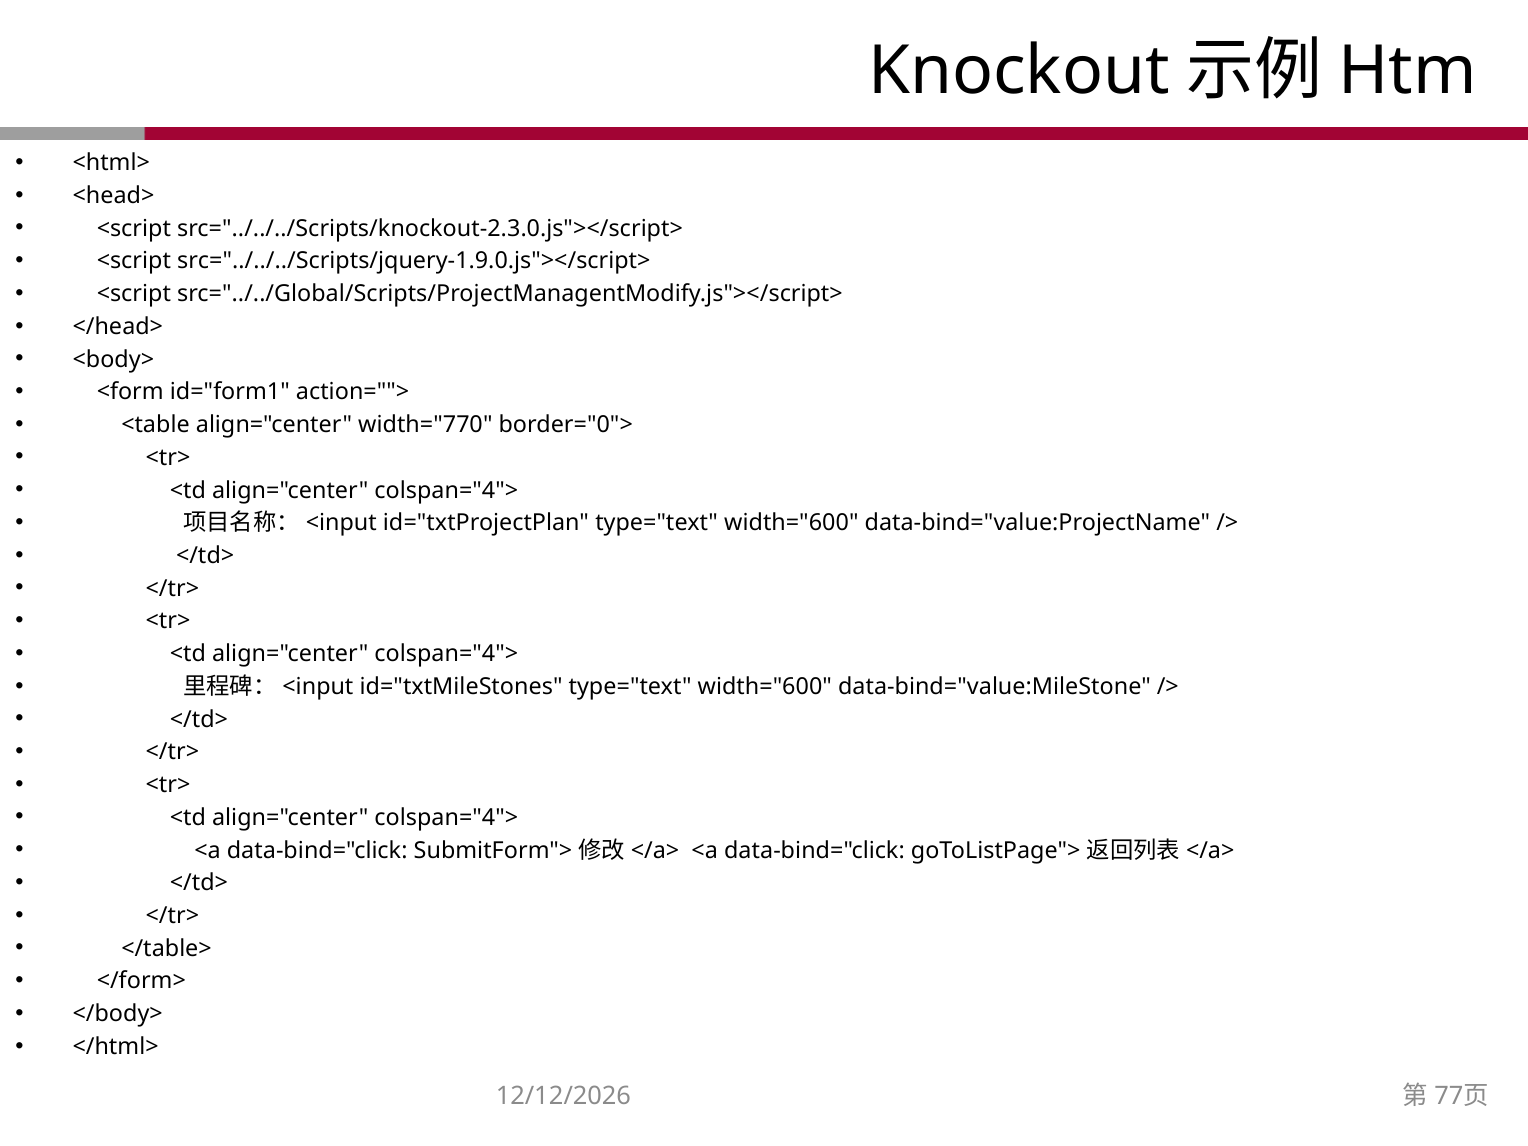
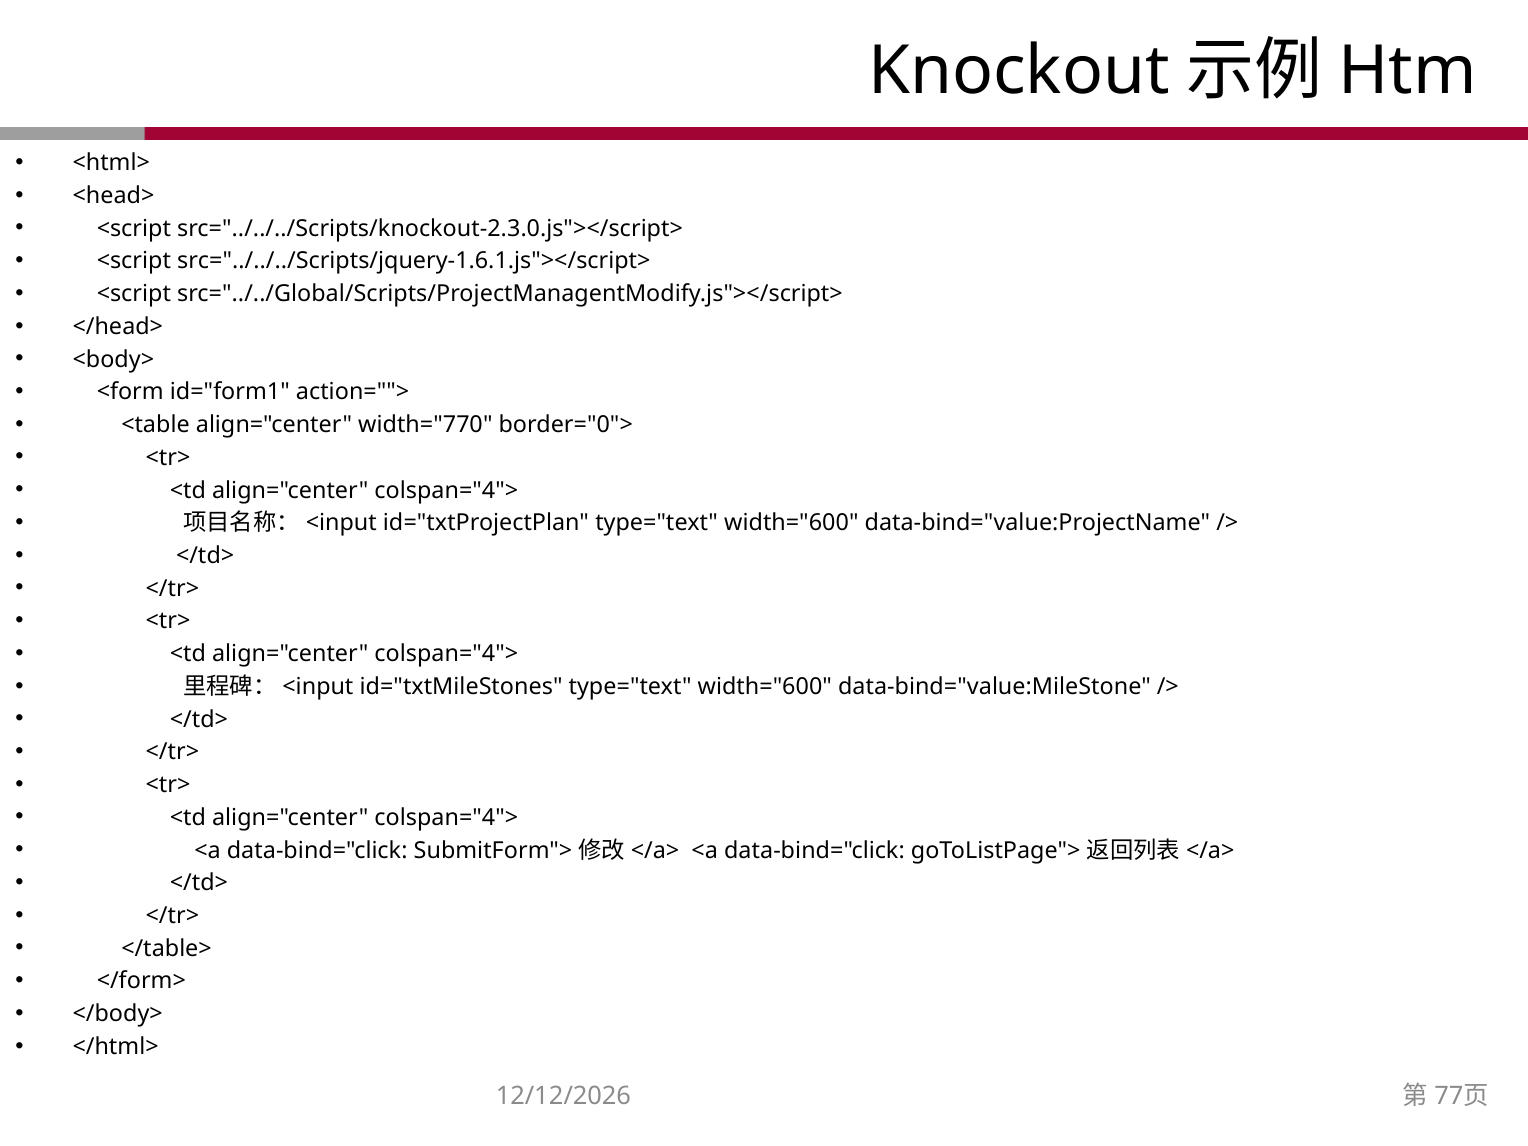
src="../../../Scripts/jquery-1.9.0.js"></script>: src="../../../Scripts/jquery-1.9.0.js"></script> -> src="../../../Scripts/jquery-1.6.1.js"></script> (414, 261)
